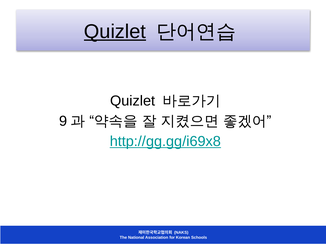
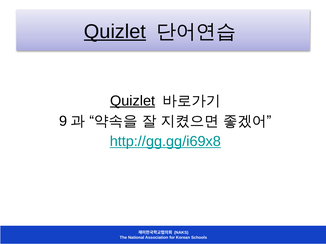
Quizlet underline: none -> present (133, 101)
